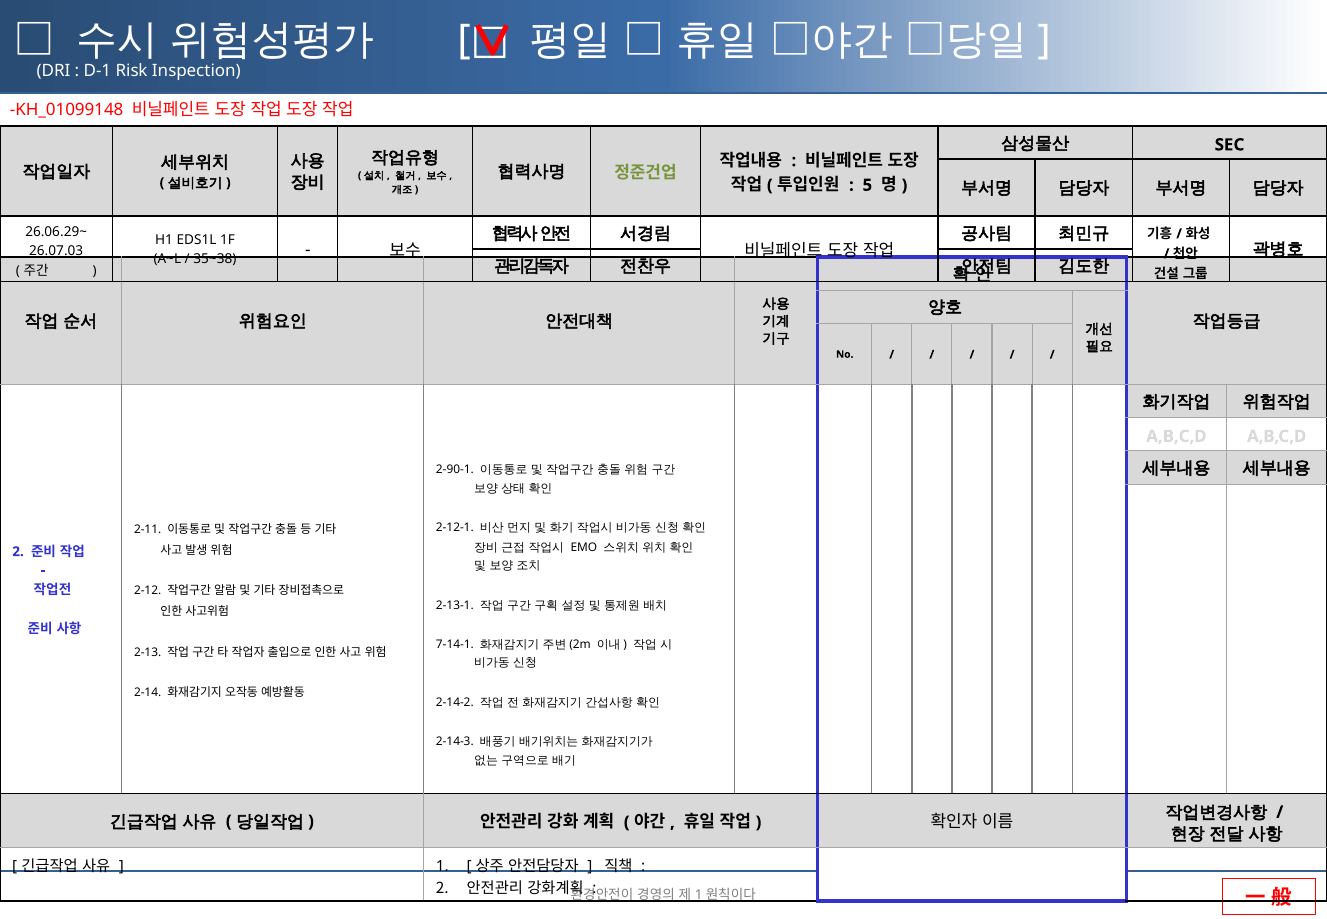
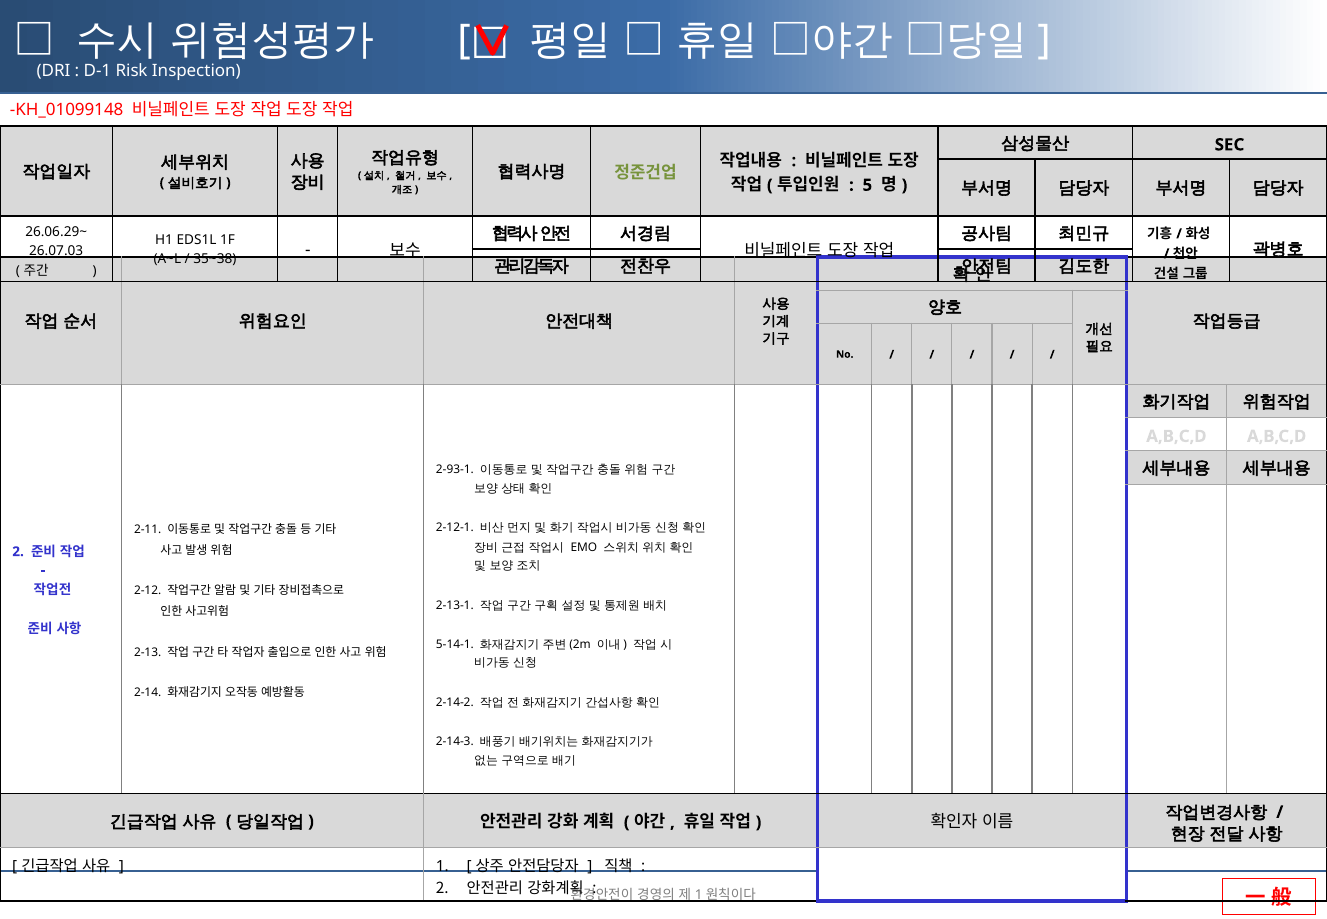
2-90-1: 2-90-1 -> 2-93-1 (455, 470)
7-14-1: 7-14-1 -> 5-14-1 (455, 644)
